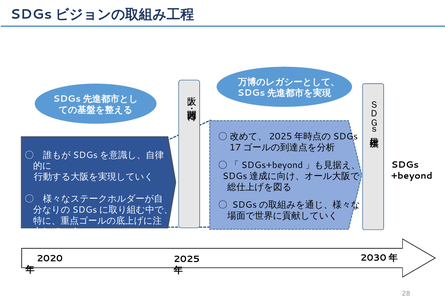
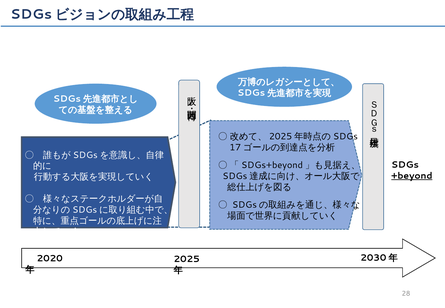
+beyond underline: none -> present (412, 176)
